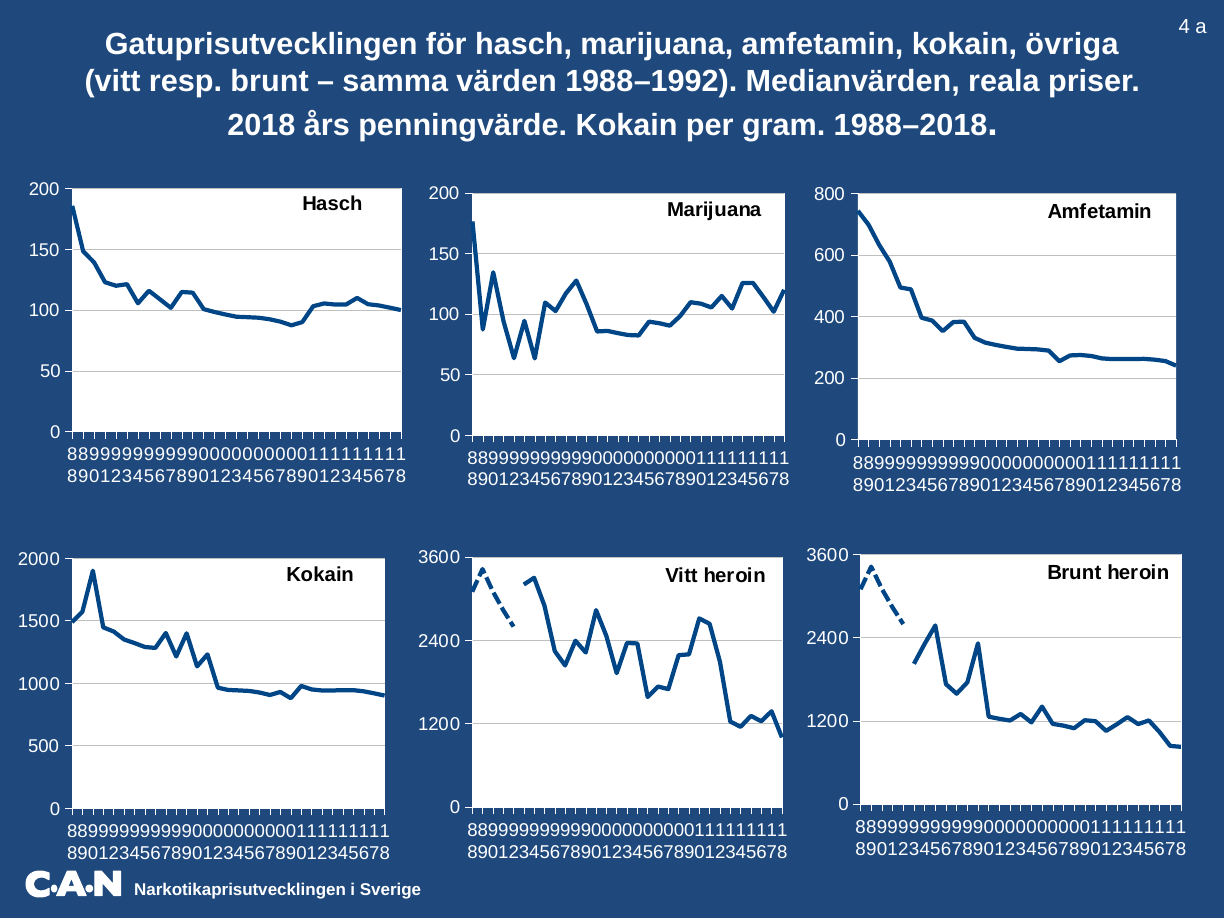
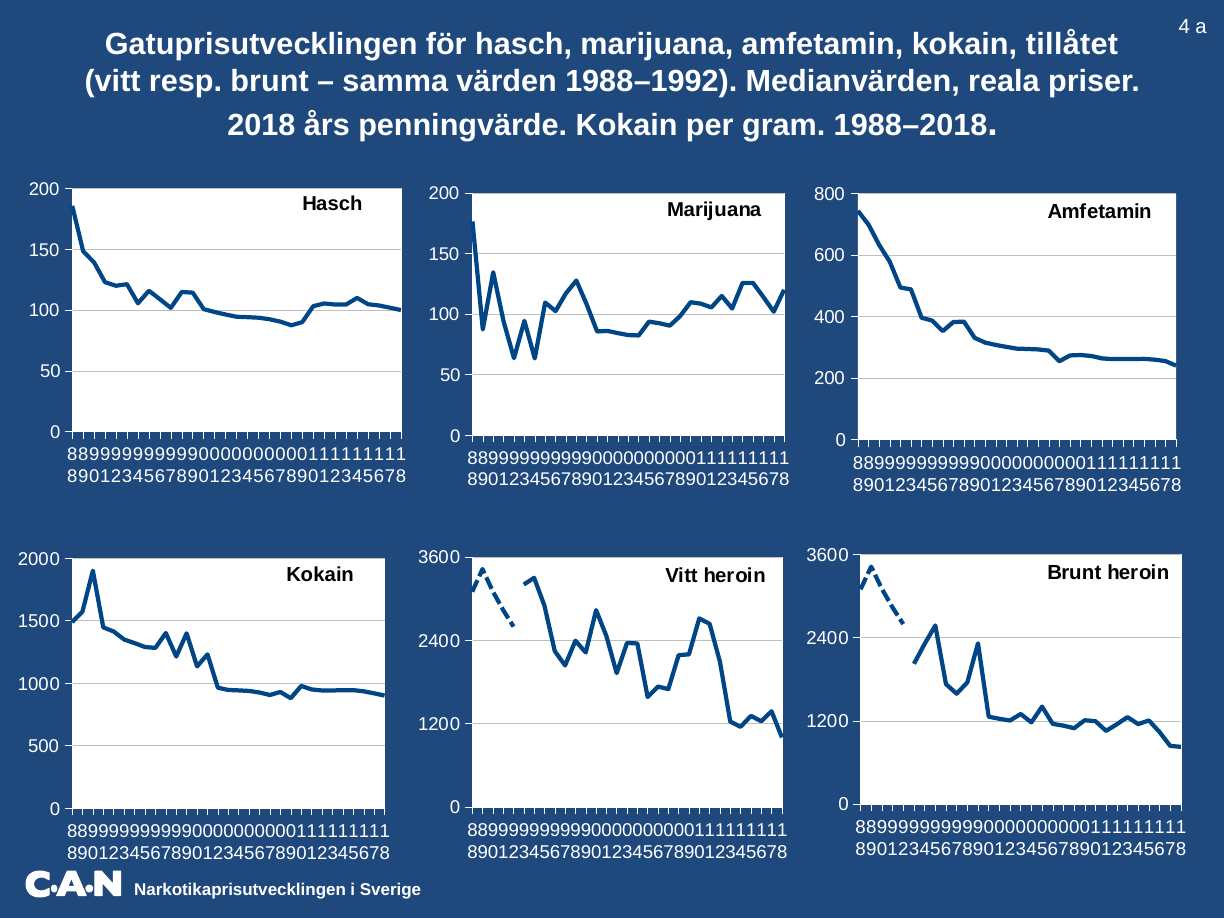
övriga: övriga -> tillåtet (1072, 45)
